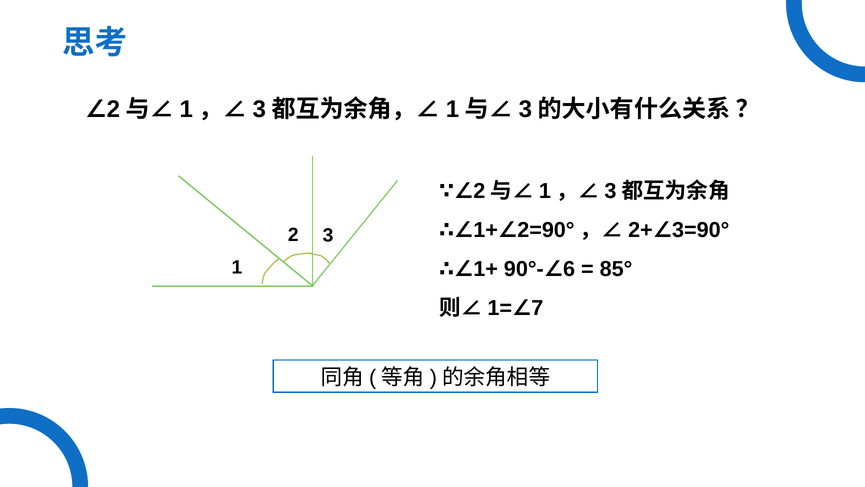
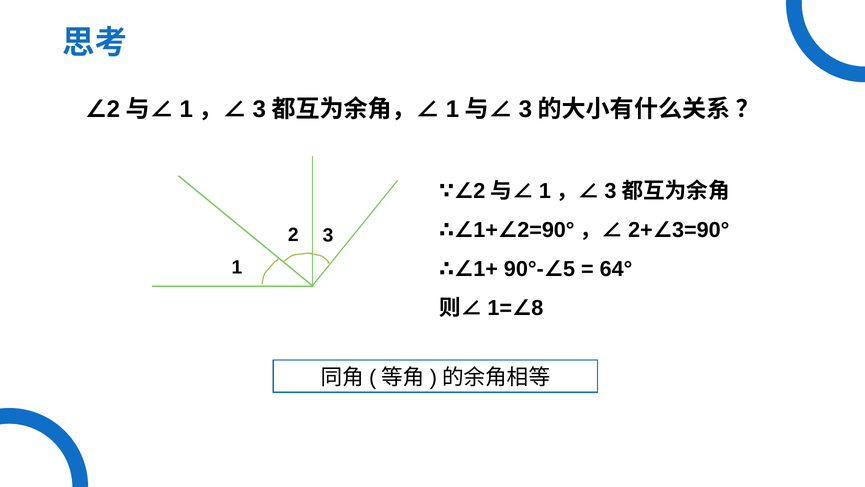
6: 6 -> 5 (569, 269)
85°: 85° -> 64° (616, 269)
7: 7 -> 8 (537, 308)
